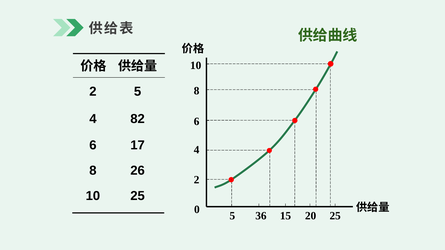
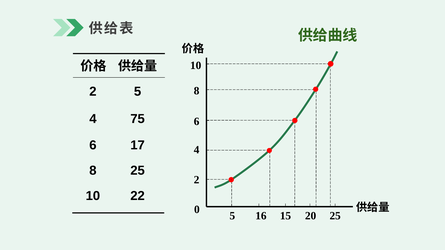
82: 82 -> 75 (138, 119)
8 26: 26 -> 25 (138, 171)
10 25: 25 -> 22 (138, 196)
36: 36 -> 16 (261, 216)
